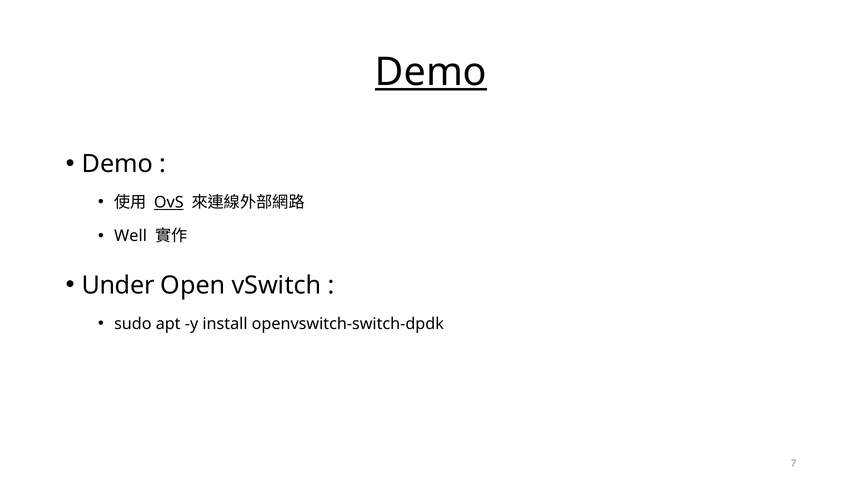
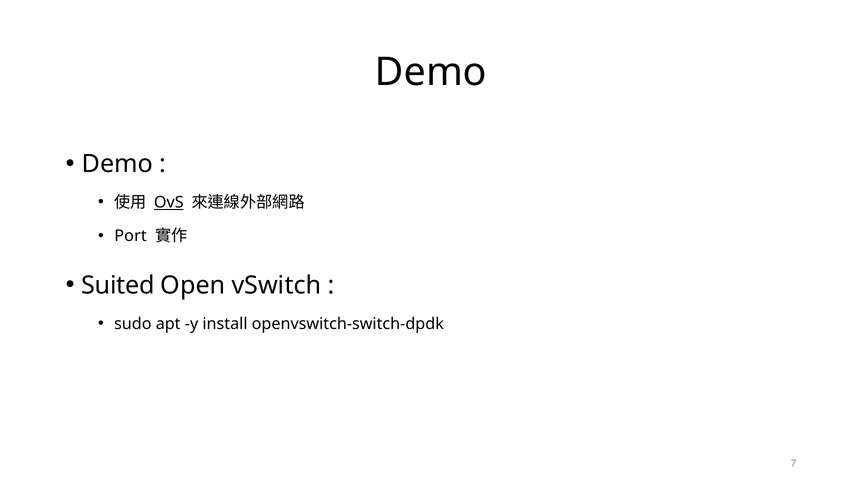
Demo underline: present -> none (431, 72)
Well: Well -> Port (131, 236)
Under: Under -> Suited (118, 285)
